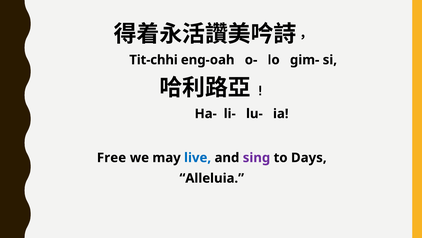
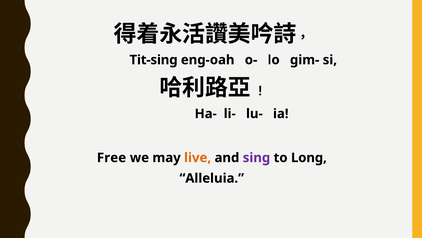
Tit-chhi: Tit-chhi -> Tit-sing (154, 60)
live colour: blue -> orange (198, 157)
Days: Days -> Long (309, 157)
